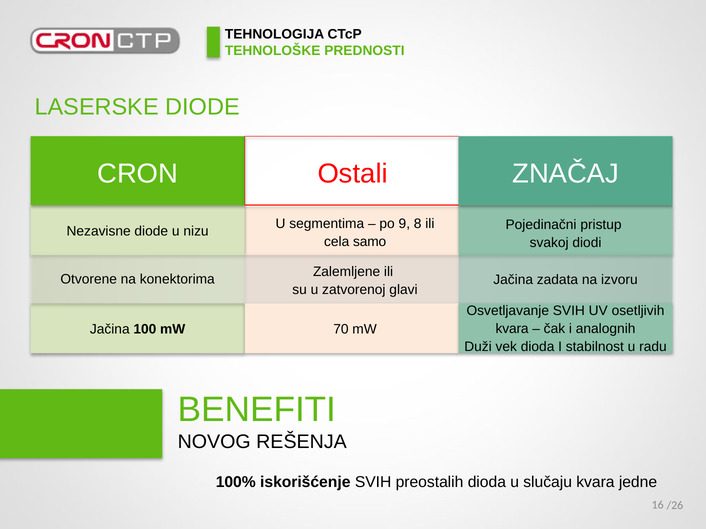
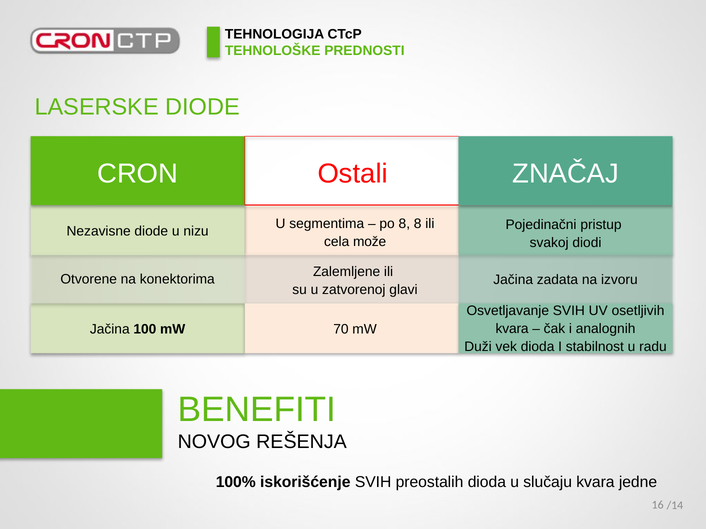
po 9: 9 -> 8 (404, 224)
samo: samo -> može (370, 242)
/26: /26 -> /14 (675, 506)
